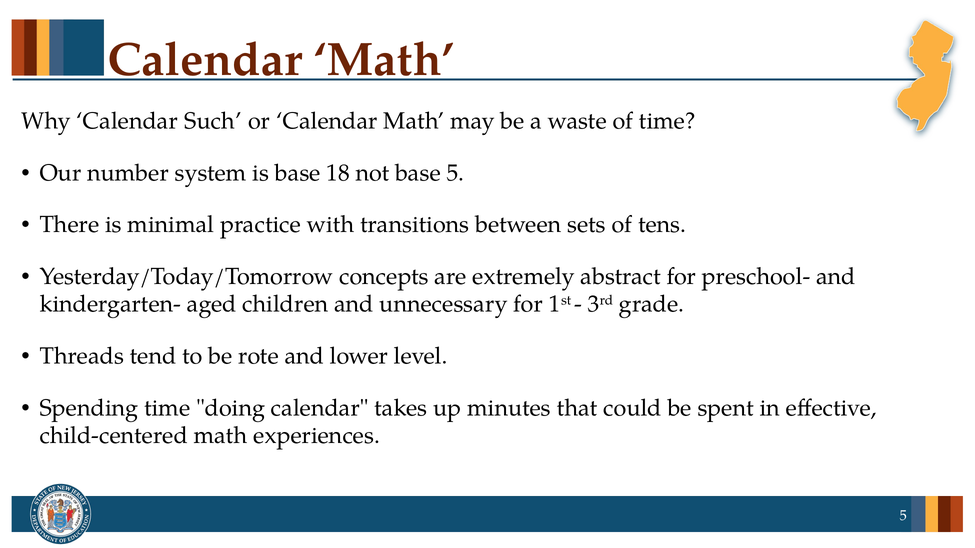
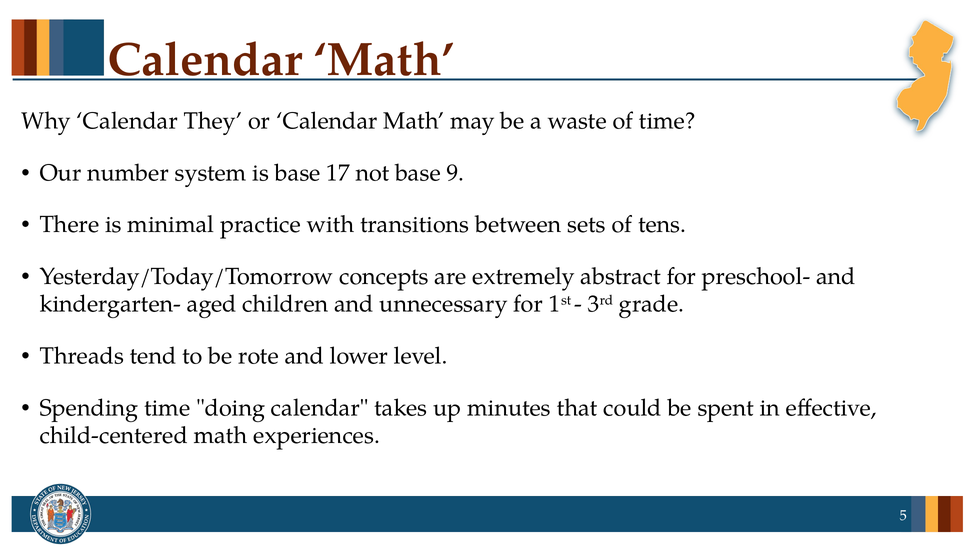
Such: Such -> They (213, 121)
18: 18 -> 17 (338, 173)
base 5: 5 -> 9 (455, 173)
